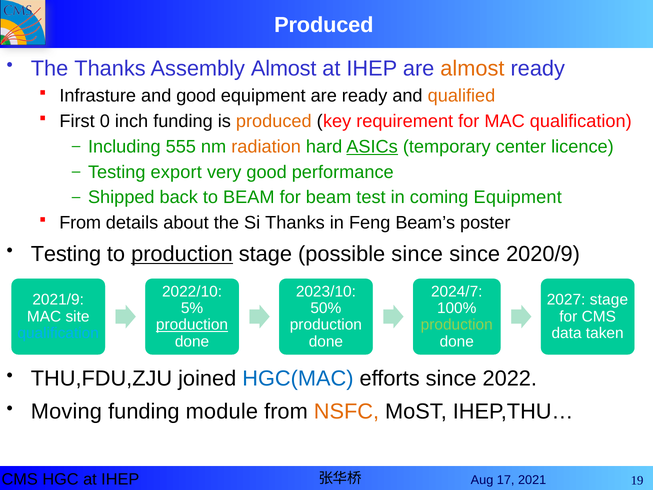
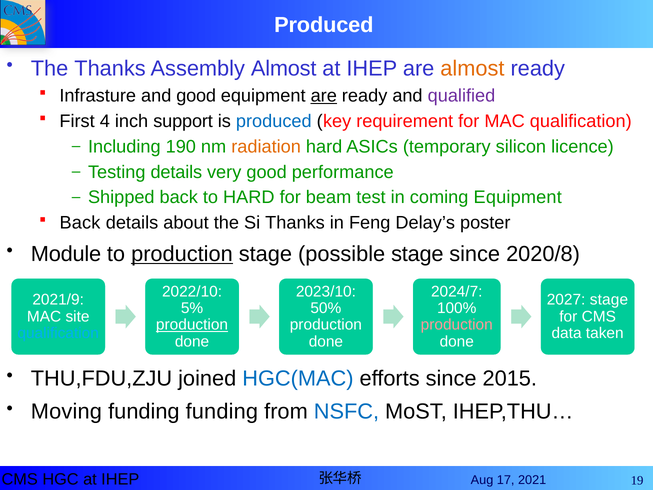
are underline: none -> present (324, 96)
qualified colour: orange -> purple (461, 96)
0: 0 -> 4 (105, 121)
inch funding: funding -> support (183, 121)
produced colour: orange -> blue (274, 121)
555: 555 -> 190 (181, 147)
ASICs underline: present -> none (372, 147)
center: center -> silicon (521, 147)
Testing export: export -> details (176, 172)
to BEAM: BEAM -> HARD (249, 197)
From: From -> Back (80, 223)
Beam’s: Beam’s -> Delay’s (425, 223)
Testing: Testing -> Module (66, 254)
possible since: since -> stage (417, 254)
2020/9: 2020/9 -> 2020/8 (543, 254)
production colour: light green -> pink (457, 325)
2022: 2022 -> 2015 (510, 379)
funding module: module -> funding (222, 412)
NSFC colour: orange -> blue (346, 412)
